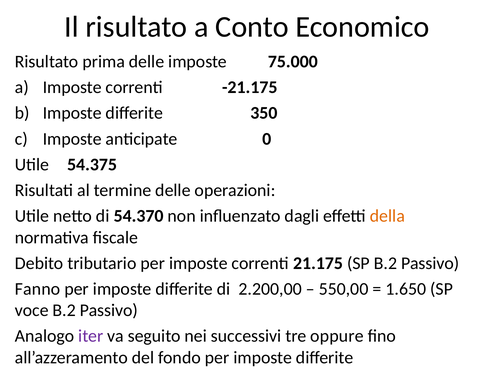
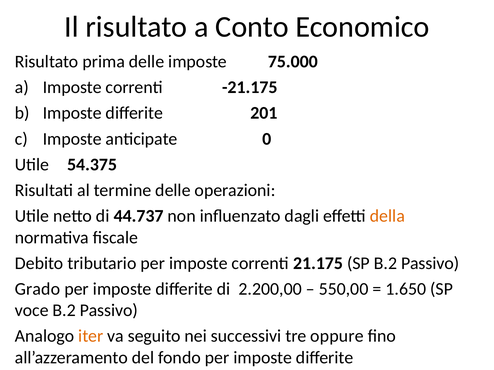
350: 350 -> 201 (264, 113)
54.370: 54.370 -> 44.737 (139, 216)
Fanno: Fanno -> Grado (38, 289)
iter colour: purple -> orange (91, 337)
